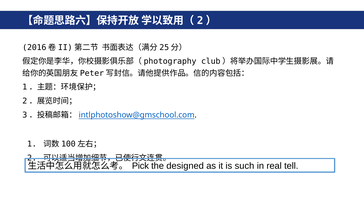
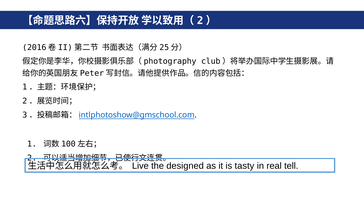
Pick: Pick -> Live (140, 166)
such: such -> tasty (244, 166)
